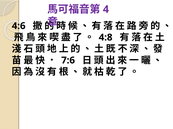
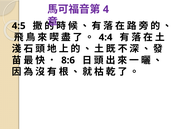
4:6: 4:6 -> 4:5 (19, 26)
4:8: 4:8 -> 4:4 (106, 38)
7:6: 7:6 -> 8:6 (68, 61)
